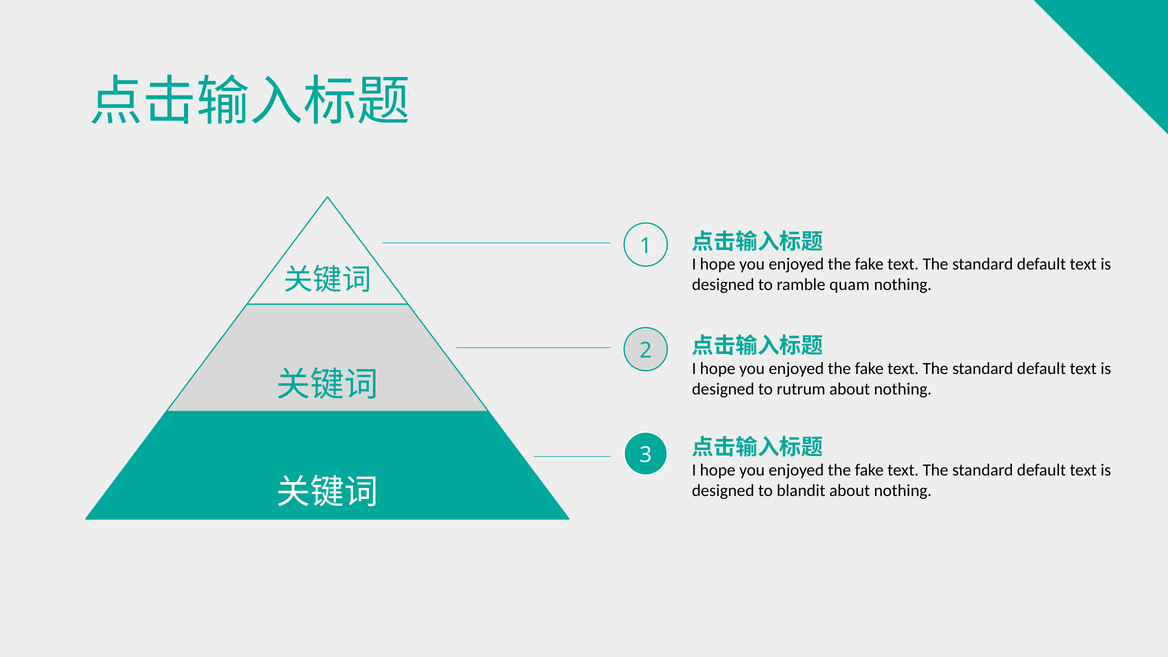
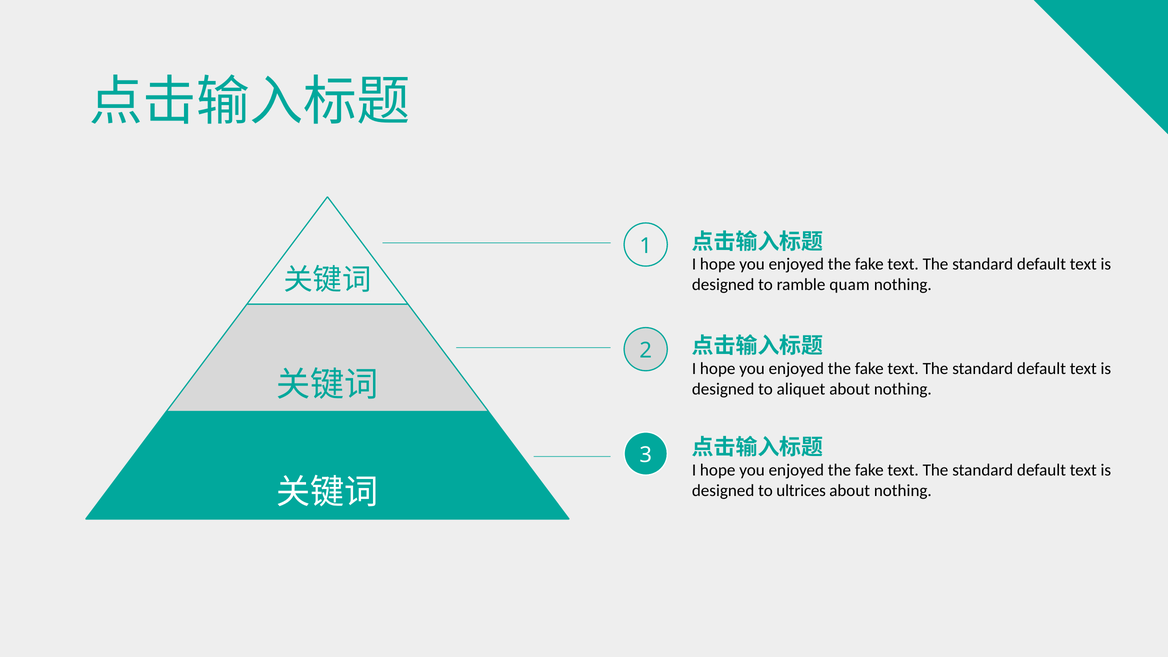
rutrum: rutrum -> aliquet (801, 389)
blandit: blandit -> ultrices (801, 491)
